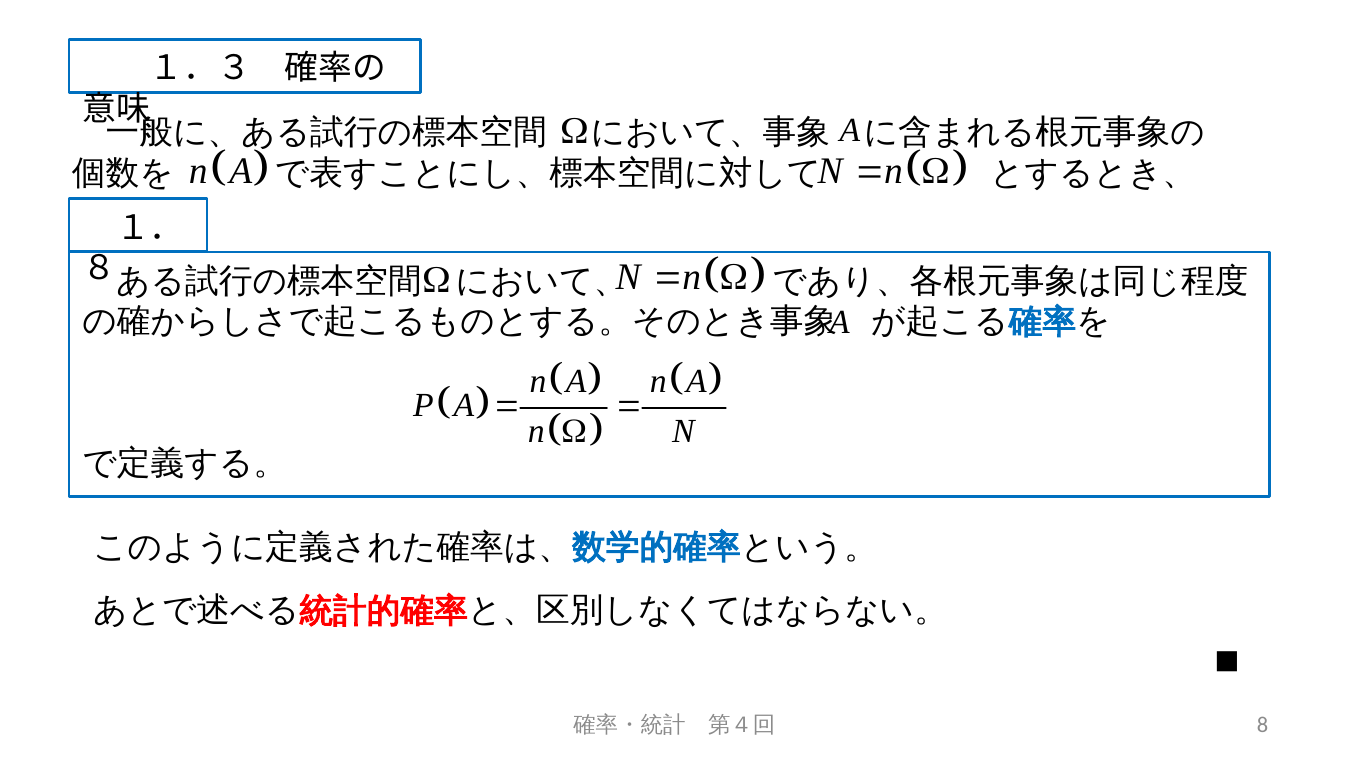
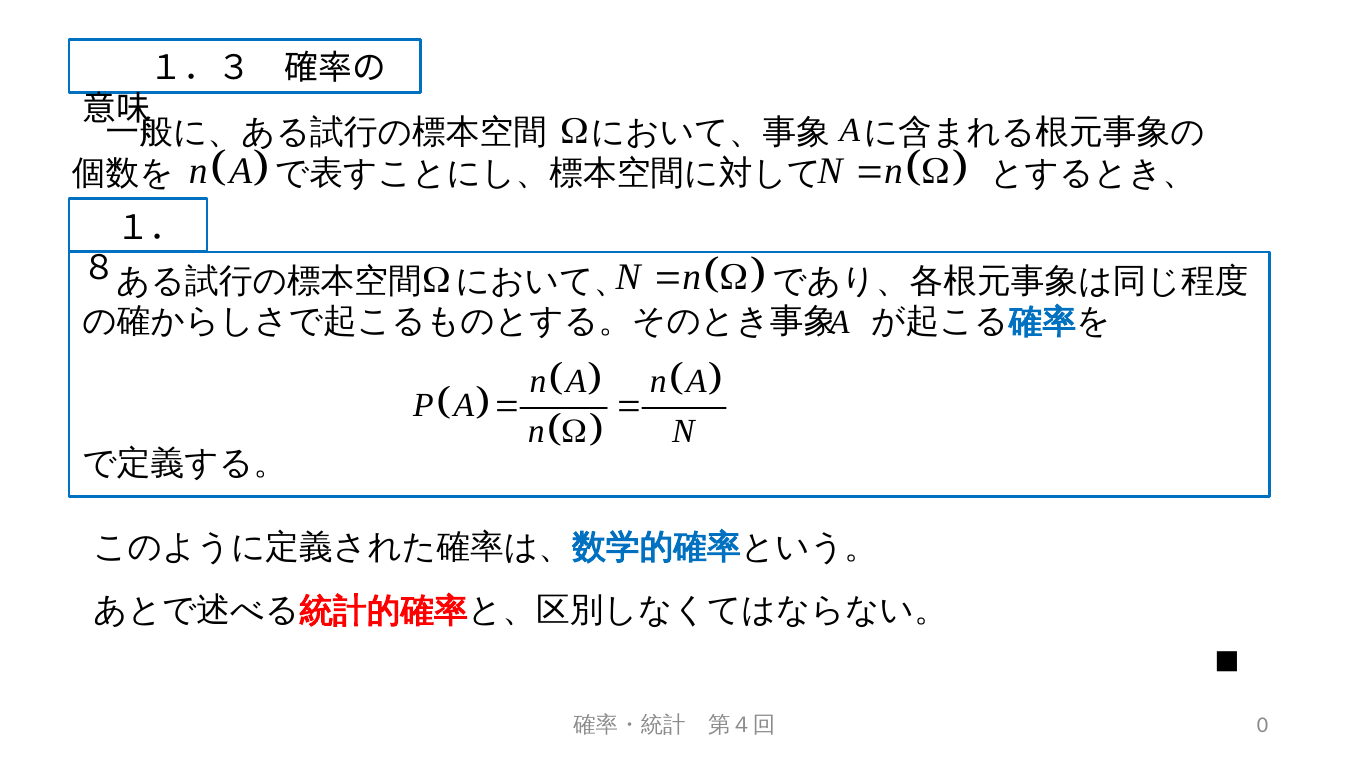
8: 8 -> 0 (1262, 725)
